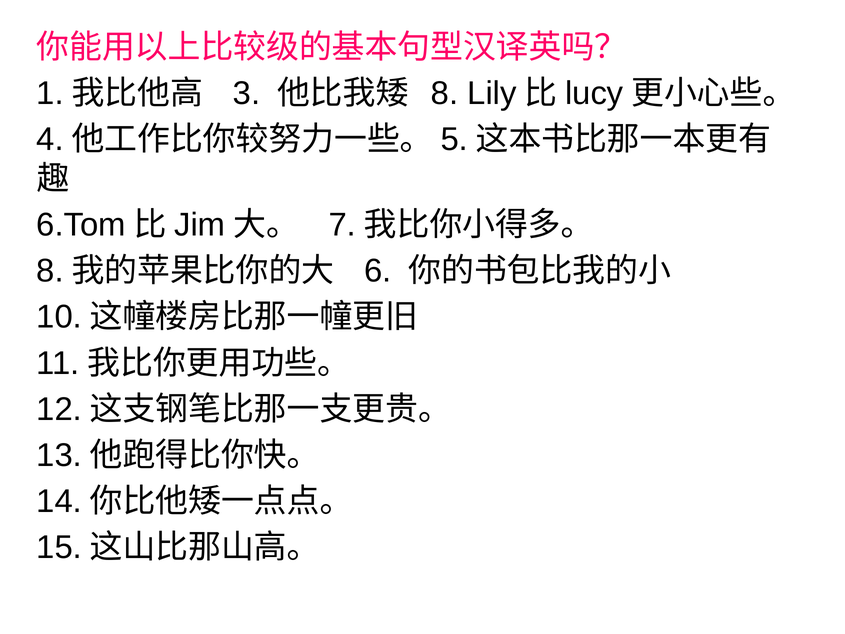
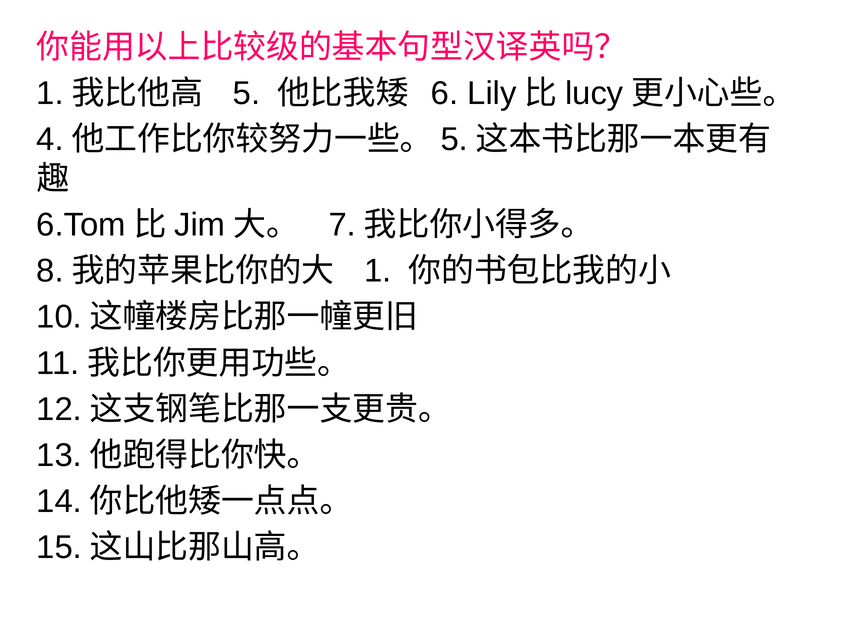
3: 3 -> 5 (246, 93)
8: 8 -> 6 (445, 93)
6: 6 -> 1 (378, 271)
